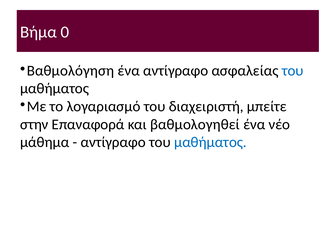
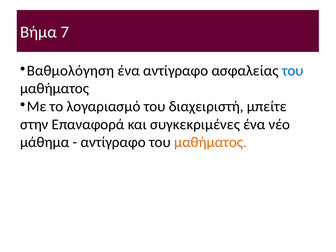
0: 0 -> 7 (65, 32)
βαθμολογηθεί: βαθμολογηθεί -> συγκεκριμένες (195, 124)
μαθήματος colour: blue -> orange (210, 142)
